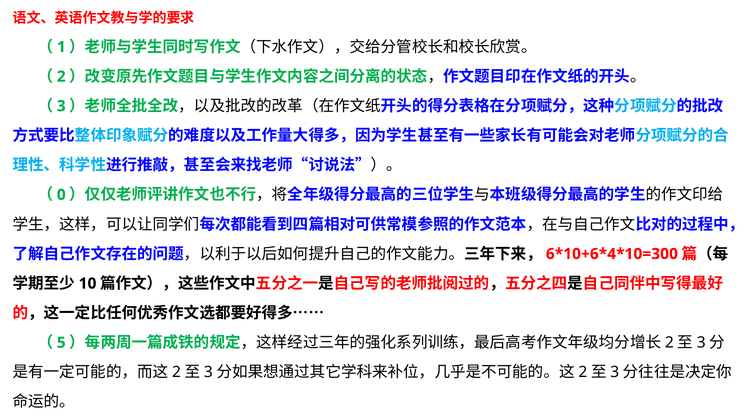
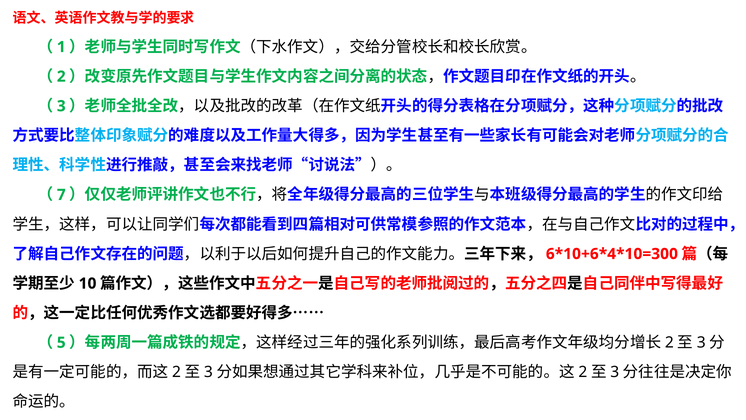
0: 0 -> 7 (61, 195)
